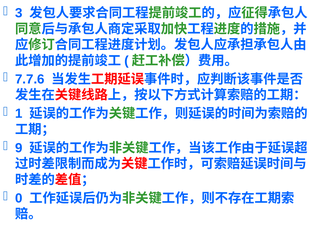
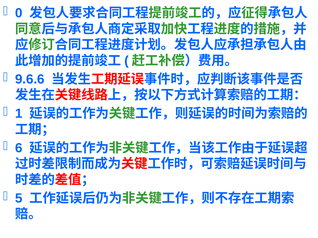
3: 3 -> 0 (19, 13)
7.7.6: 7.7.6 -> 9.6.6 (30, 79)
9: 9 -> 6 (19, 148)
0: 0 -> 5 (19, 199)
